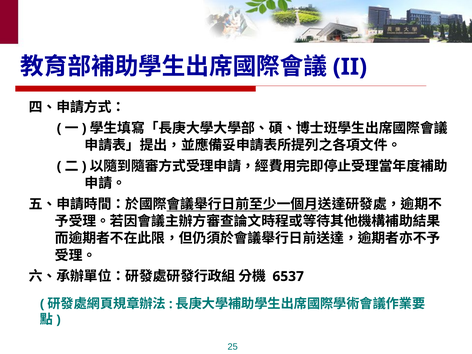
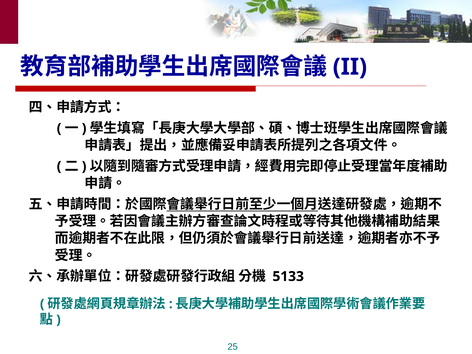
6537: 6537 -> 5133 (288, 276)
